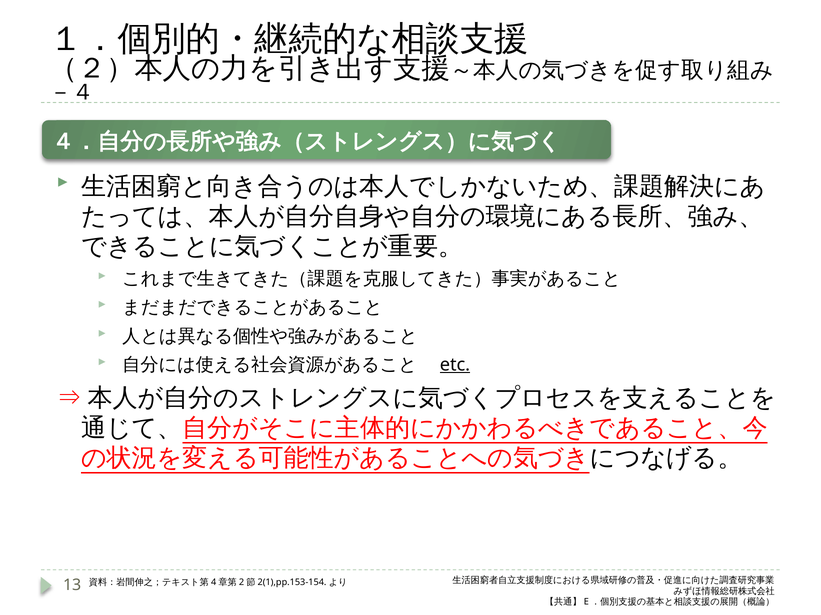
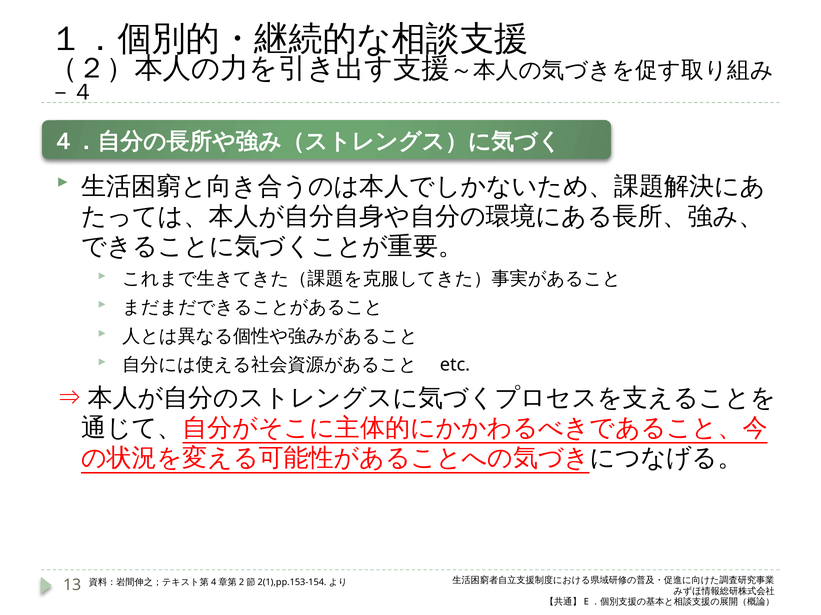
etc underline: present -> none (455, 365)
